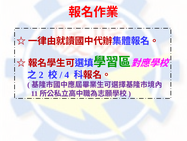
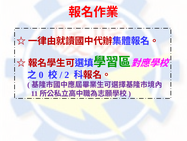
2: 2 -> 0 (41, 75)
4: 4 -> 2 (67, 75)
